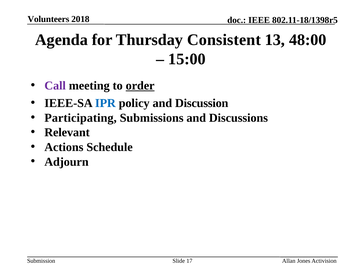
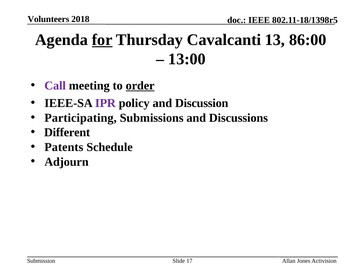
for underline: none -> present (102, 40)
Consistent: Consistent -> Cavalcanti (224, 40)
48:00: 48:00 -> 86:00 (308, 40)
15:00: 15:00 -> 13:00 (187, 59)
IPR colour: blue -> purple (105, 103)
Relevant: Relevant -> Different (67, 132)
Actions: Actions -> Patents (64, 147)
